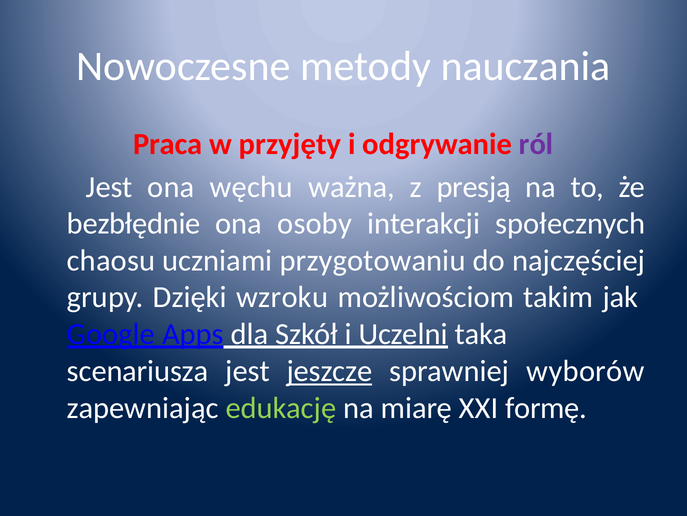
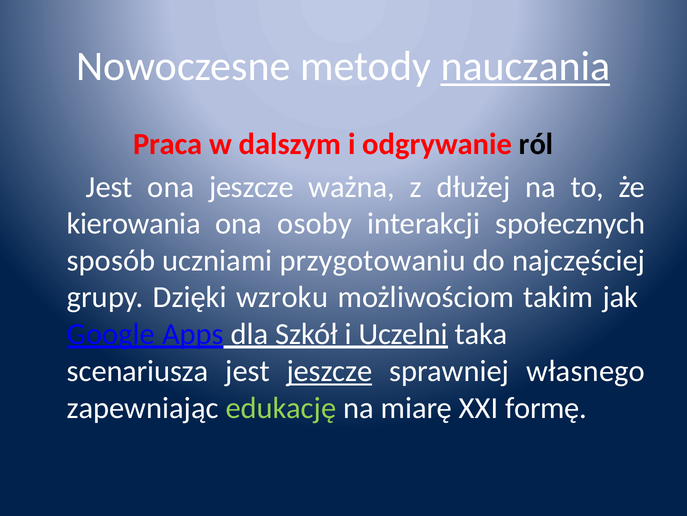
nauczania underline: none -> present (525, 67)
przyjęty: przyjęty -> dalszym (290, 144)
ról colour: purple -> black (536, 144)
ona węchu: węchu -> jeszcze (251, 187)
presją: presją -> dłużej (474, 187)
bezbłędnie: bezbłędnie -> kierowania (134, 224)
chaosu: chaosu -> sposób (111, 260)
wyborów: wyborów -> własnego (586, 371)
